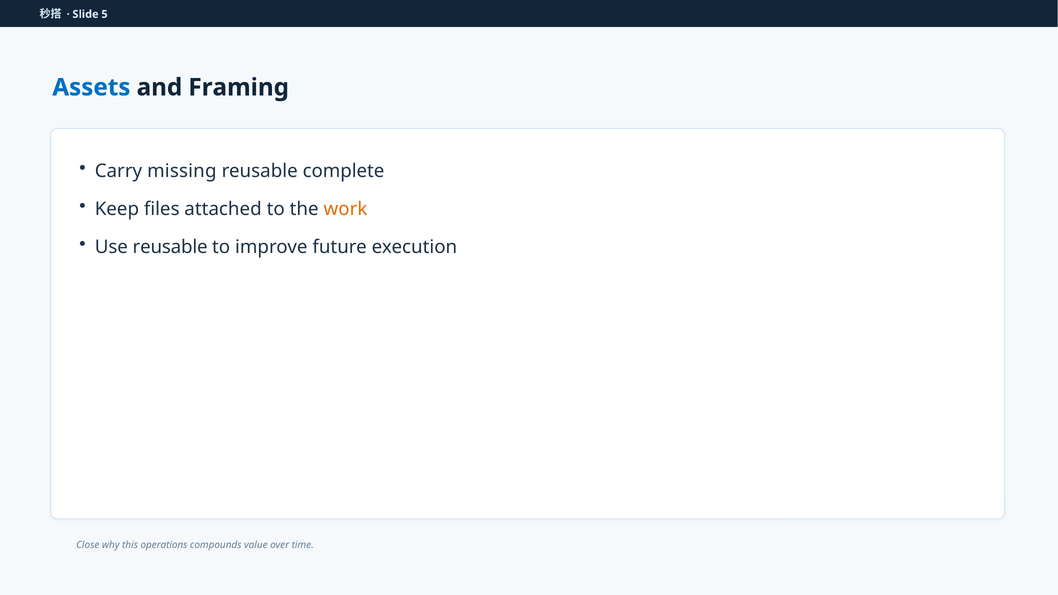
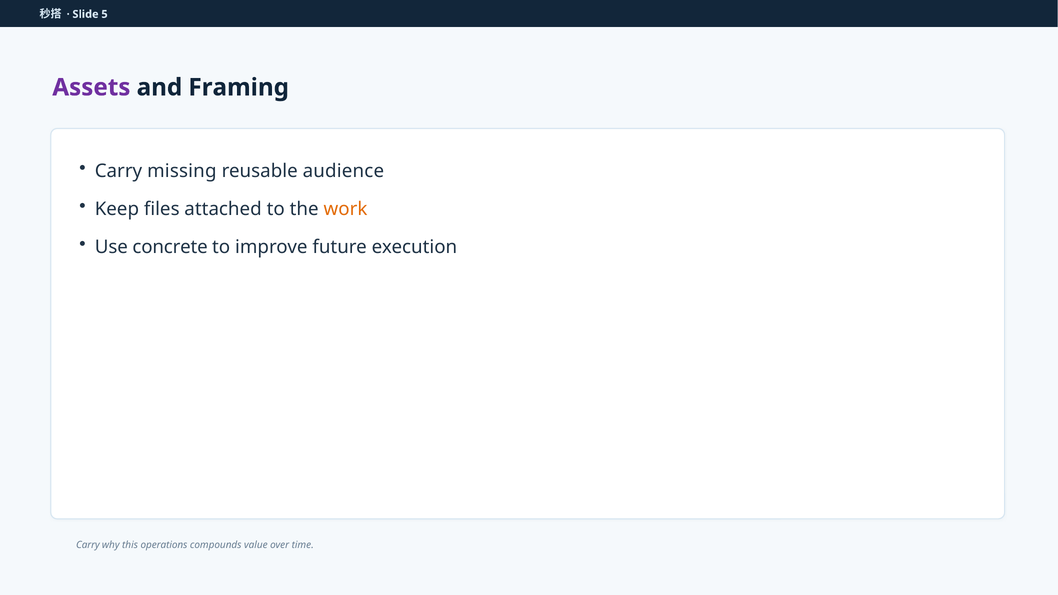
Assets colour: blue -> purple (91, 87)
complete: complete -> audience (343, 171)
Use reusable: reusable -> concrete (170, 247)
Close: Close -> Carry (88, 545)
